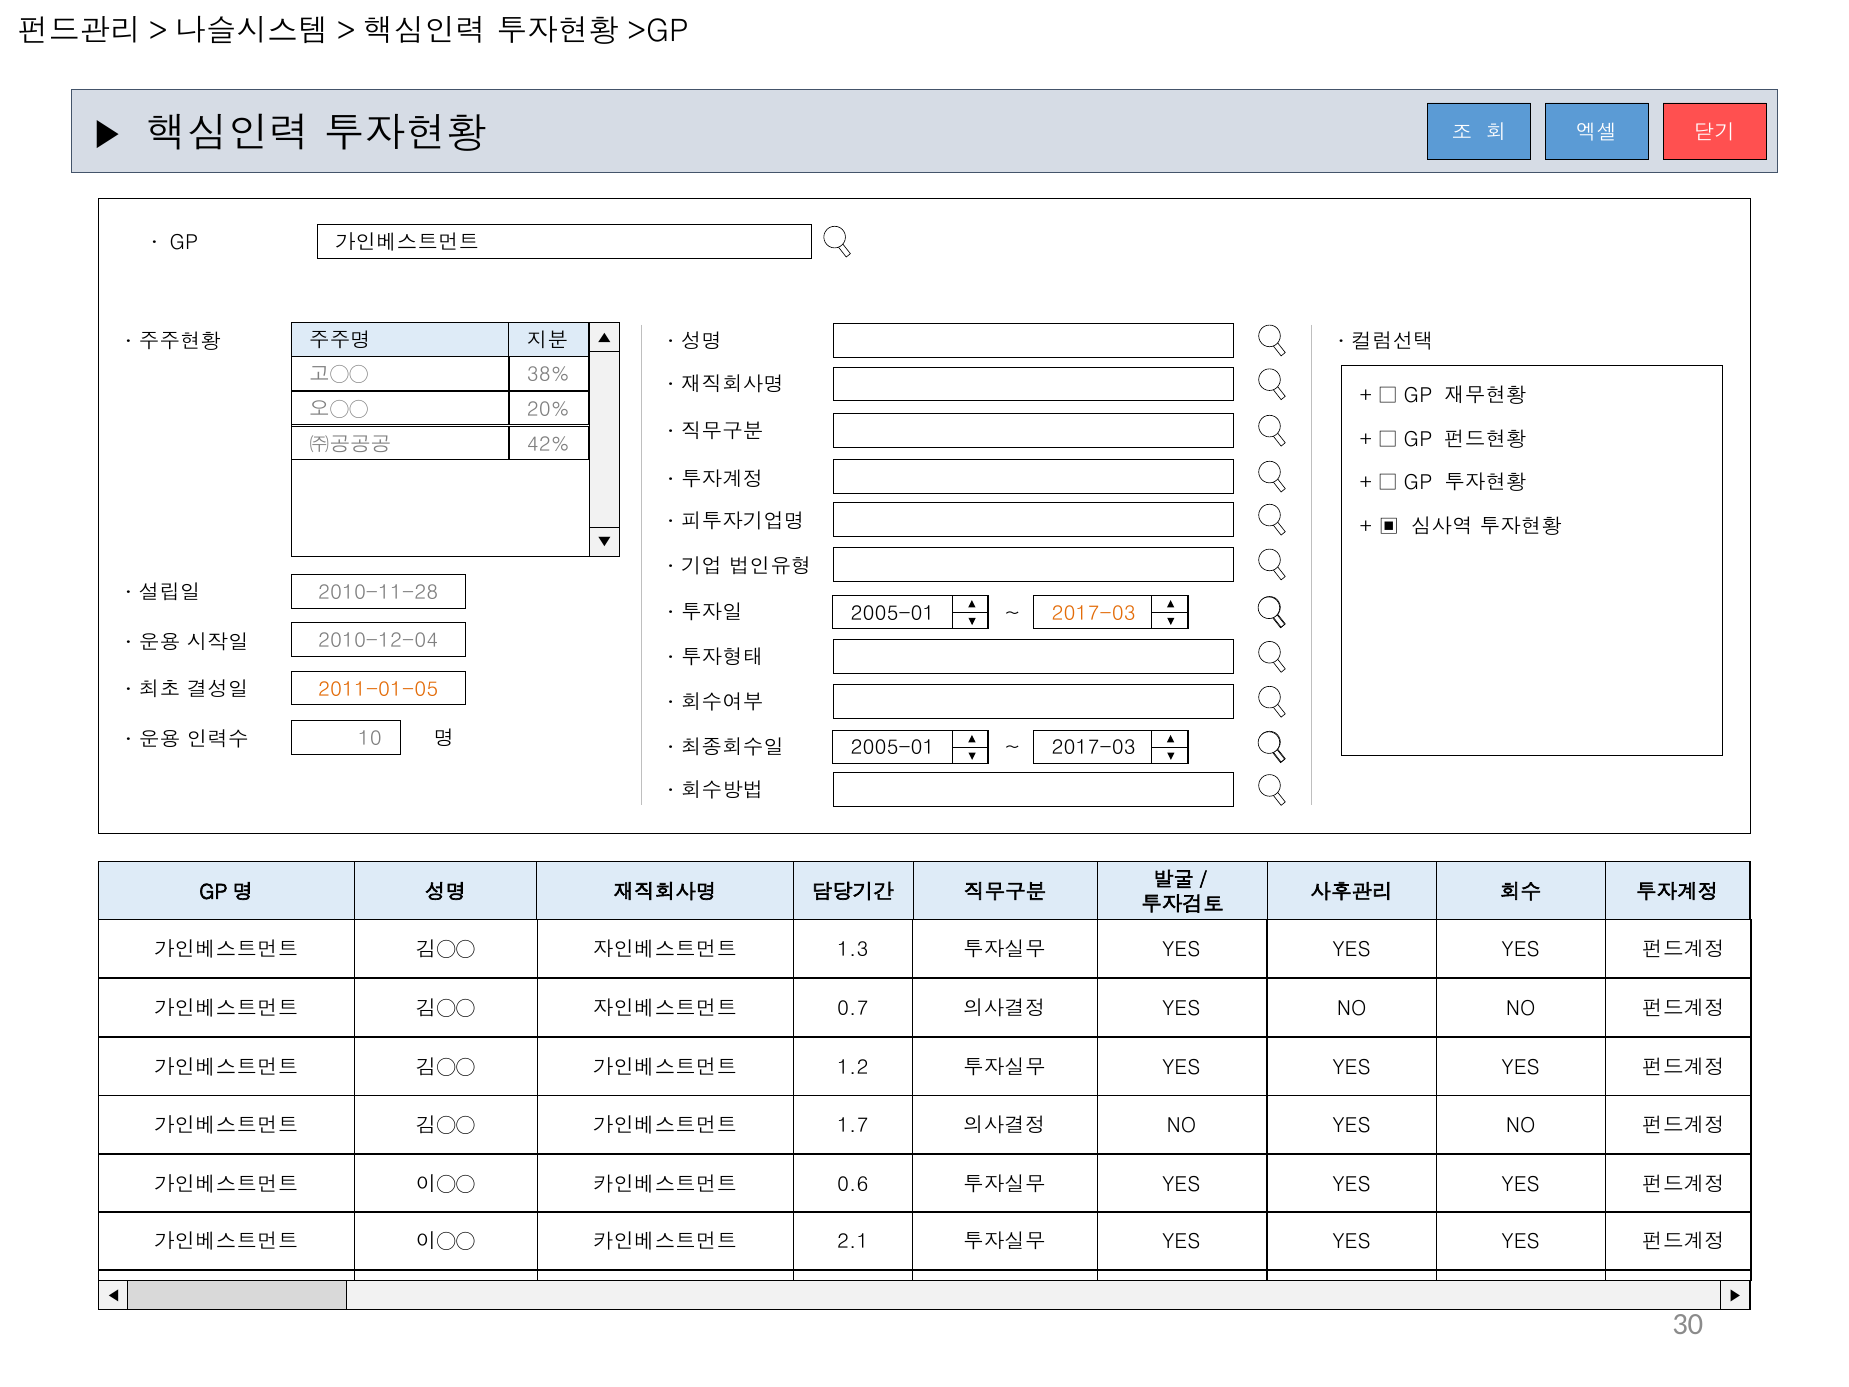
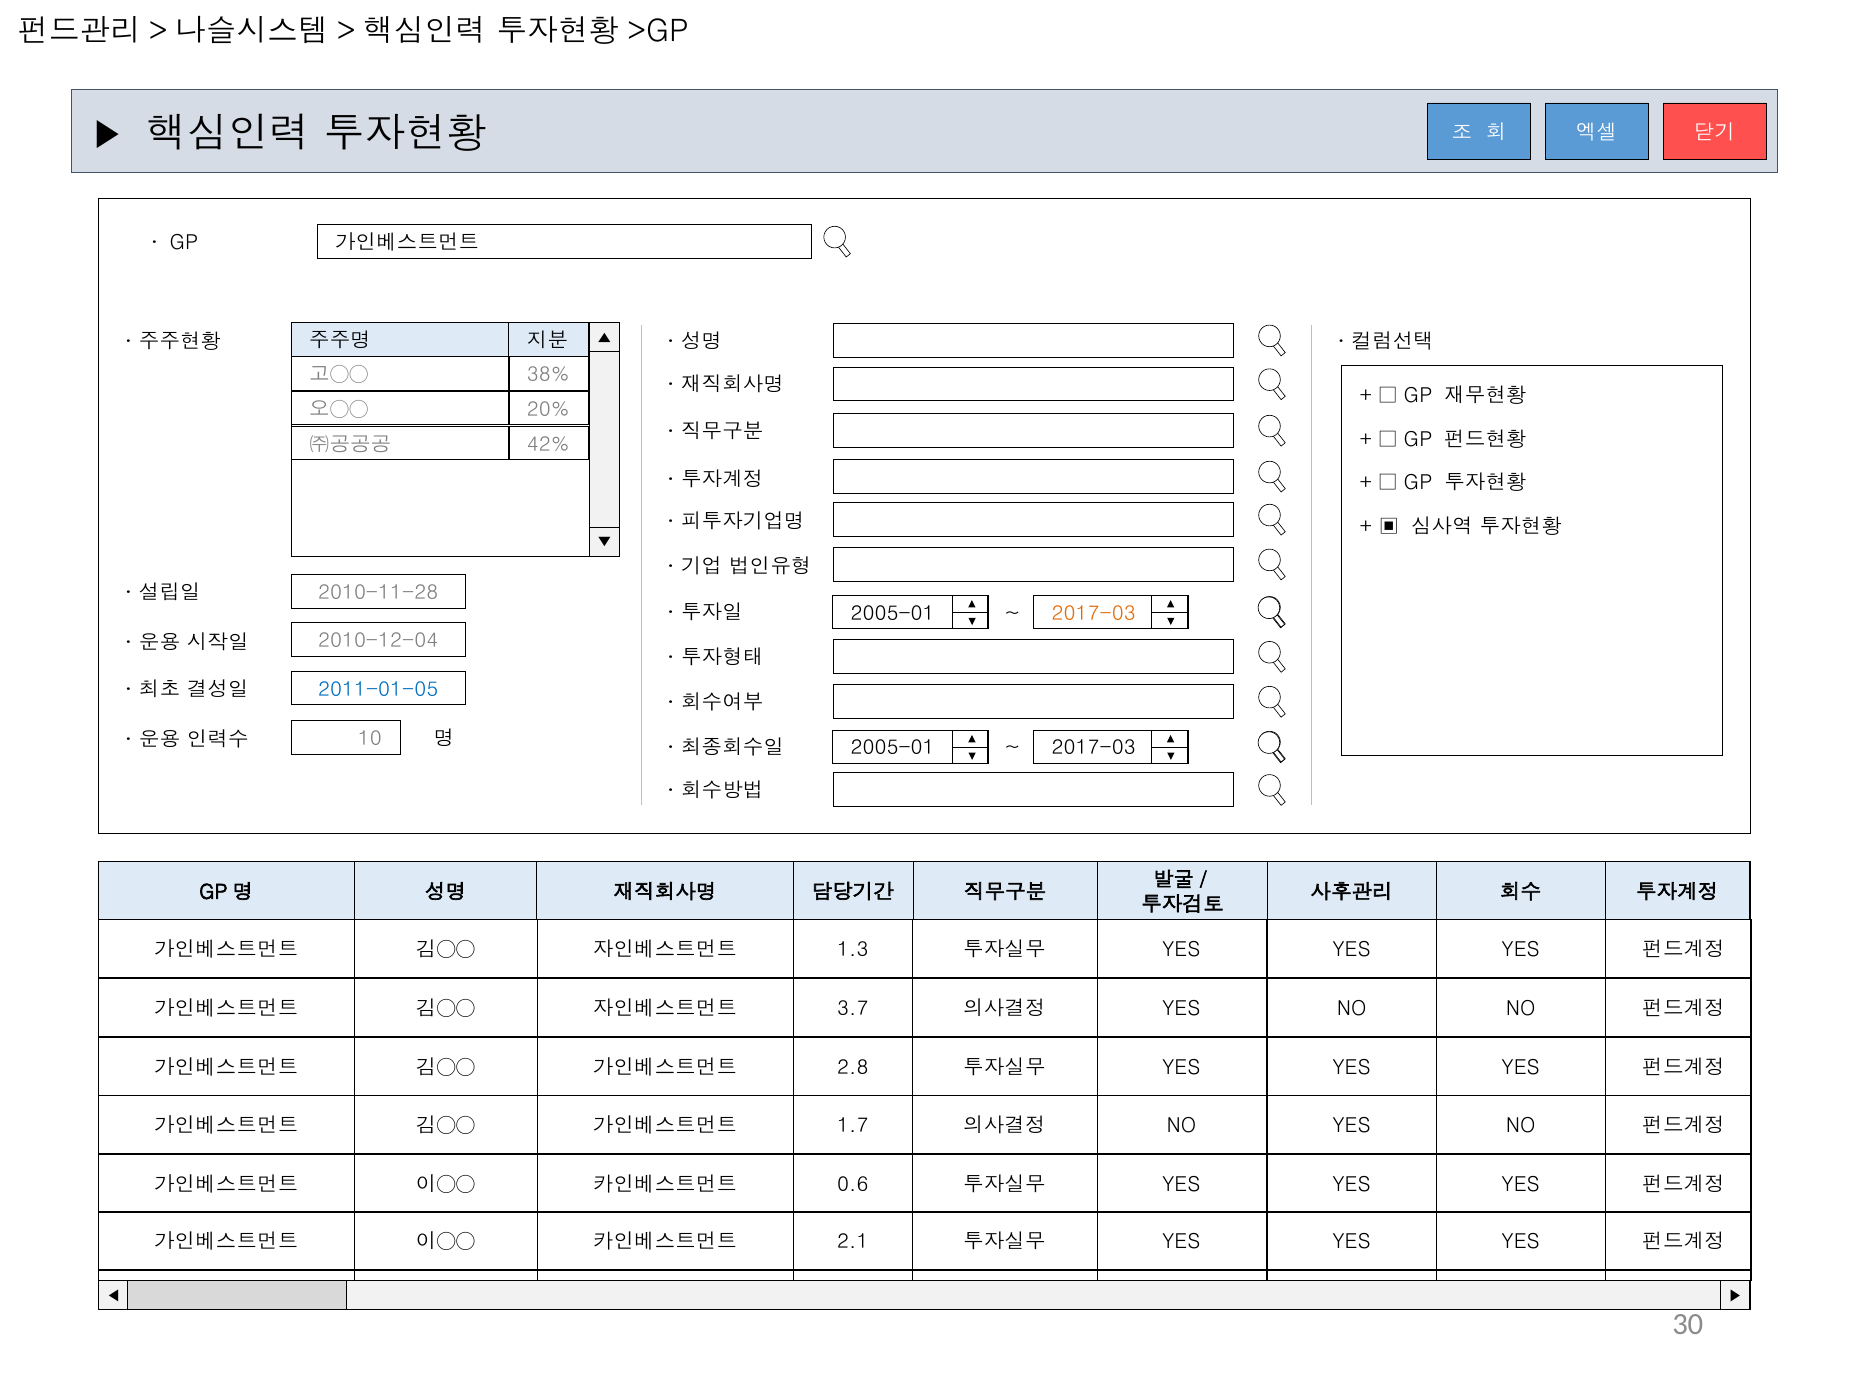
2011-01-05 colour: orange -> blue (378, 689)
0.7: 0.7 -> 3.7 (853, 1008)
1.2: 1.2 -> 2.8 (853, 1067)
